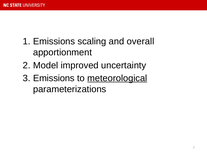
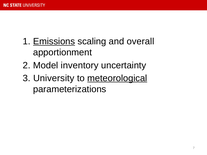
Emissions underline: none -> present (54, 41)
improved: improved -> inventory (80, 65)
Emissions: Emissions -> University (54, 78)
